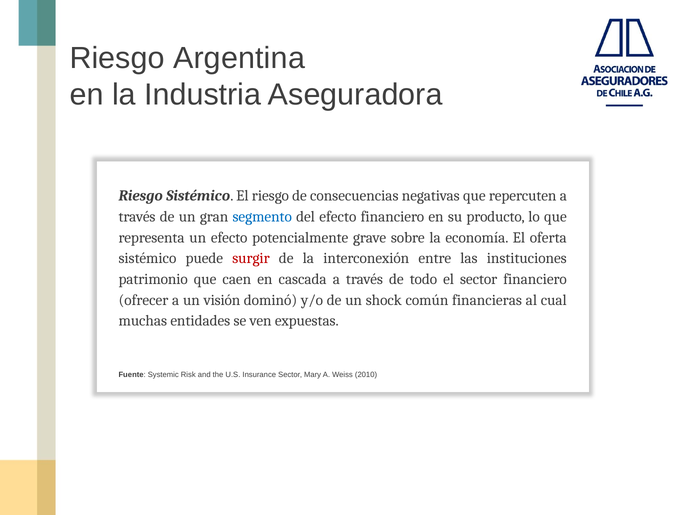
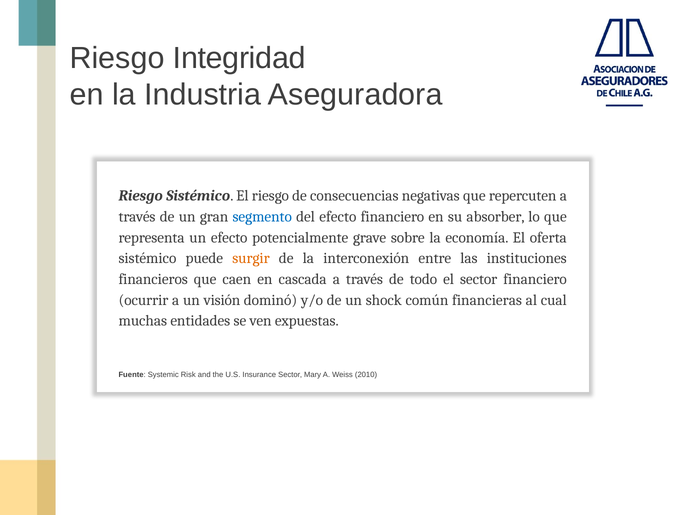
Argentina: Argentina -> Integridad (239, 58)
producto: producto -> absorber (496, 216)
surgir colour: red -> orange (251, 258)
patrimonio: patrimonio -> financieros (153, 279)
ofrecer: ofrecer -> ocurrir (143, 300)
